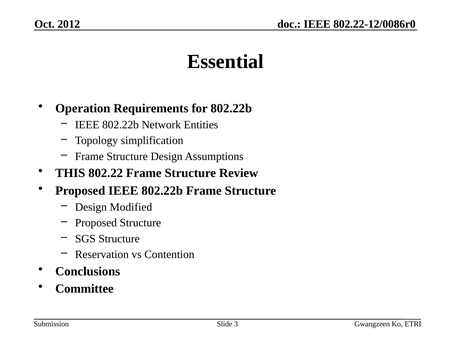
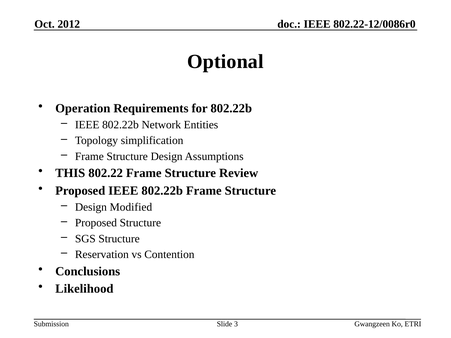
Essential: Essential -> Optional (225, 62)
Committee: Committee -> Likelihood (84, 289)
